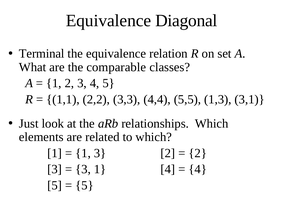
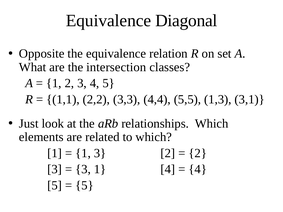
Terminal: Terminal -> Opposite (42, 54)
comparable: comparable -> intersection (116, 67)
